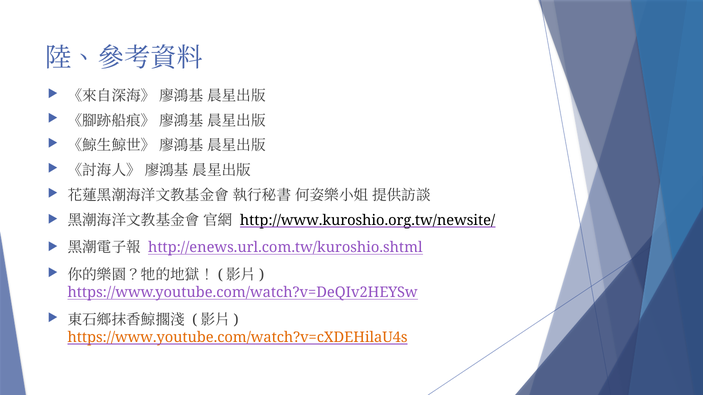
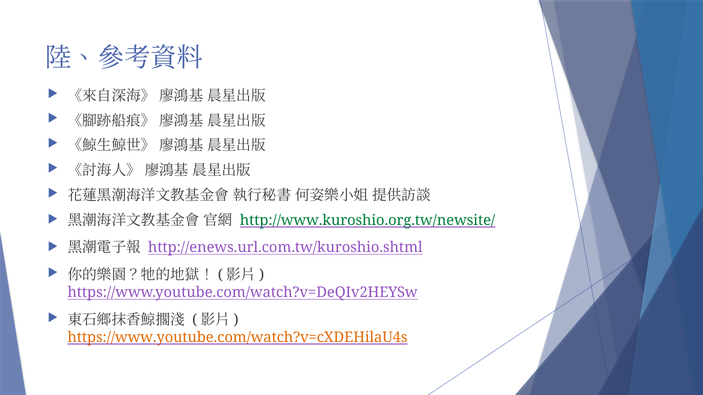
http://www.kuroshio.org.tw/newsite/ colour: black -> green (368, 220)
